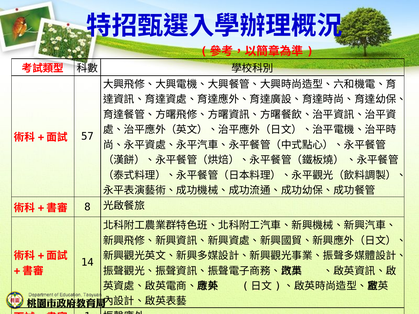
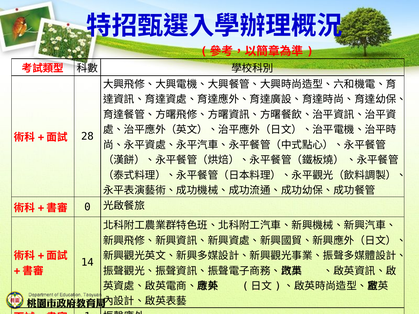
57: 57 -> 28 (87, 137)
8: 8 -> 0 (87, 207)
